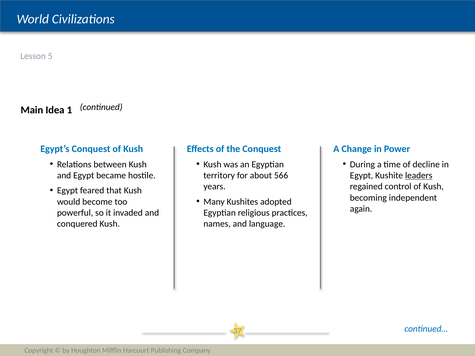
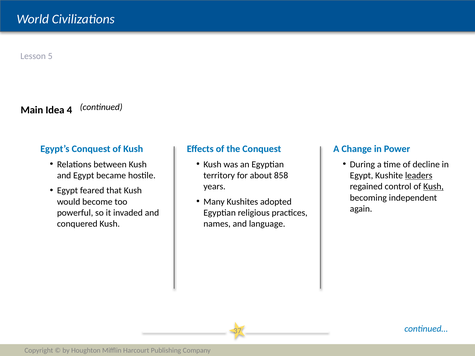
1: 1 -> 4 (69, 110)
566: 566 -> 858 (281, 176)
Kush underline: none -> present (433, 187)
